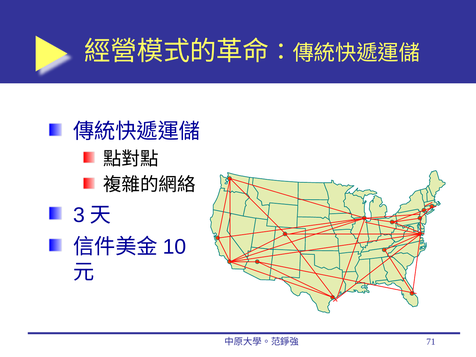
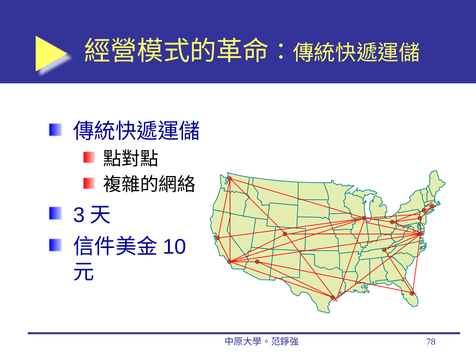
71: 71 -> 78 (431, 342)
